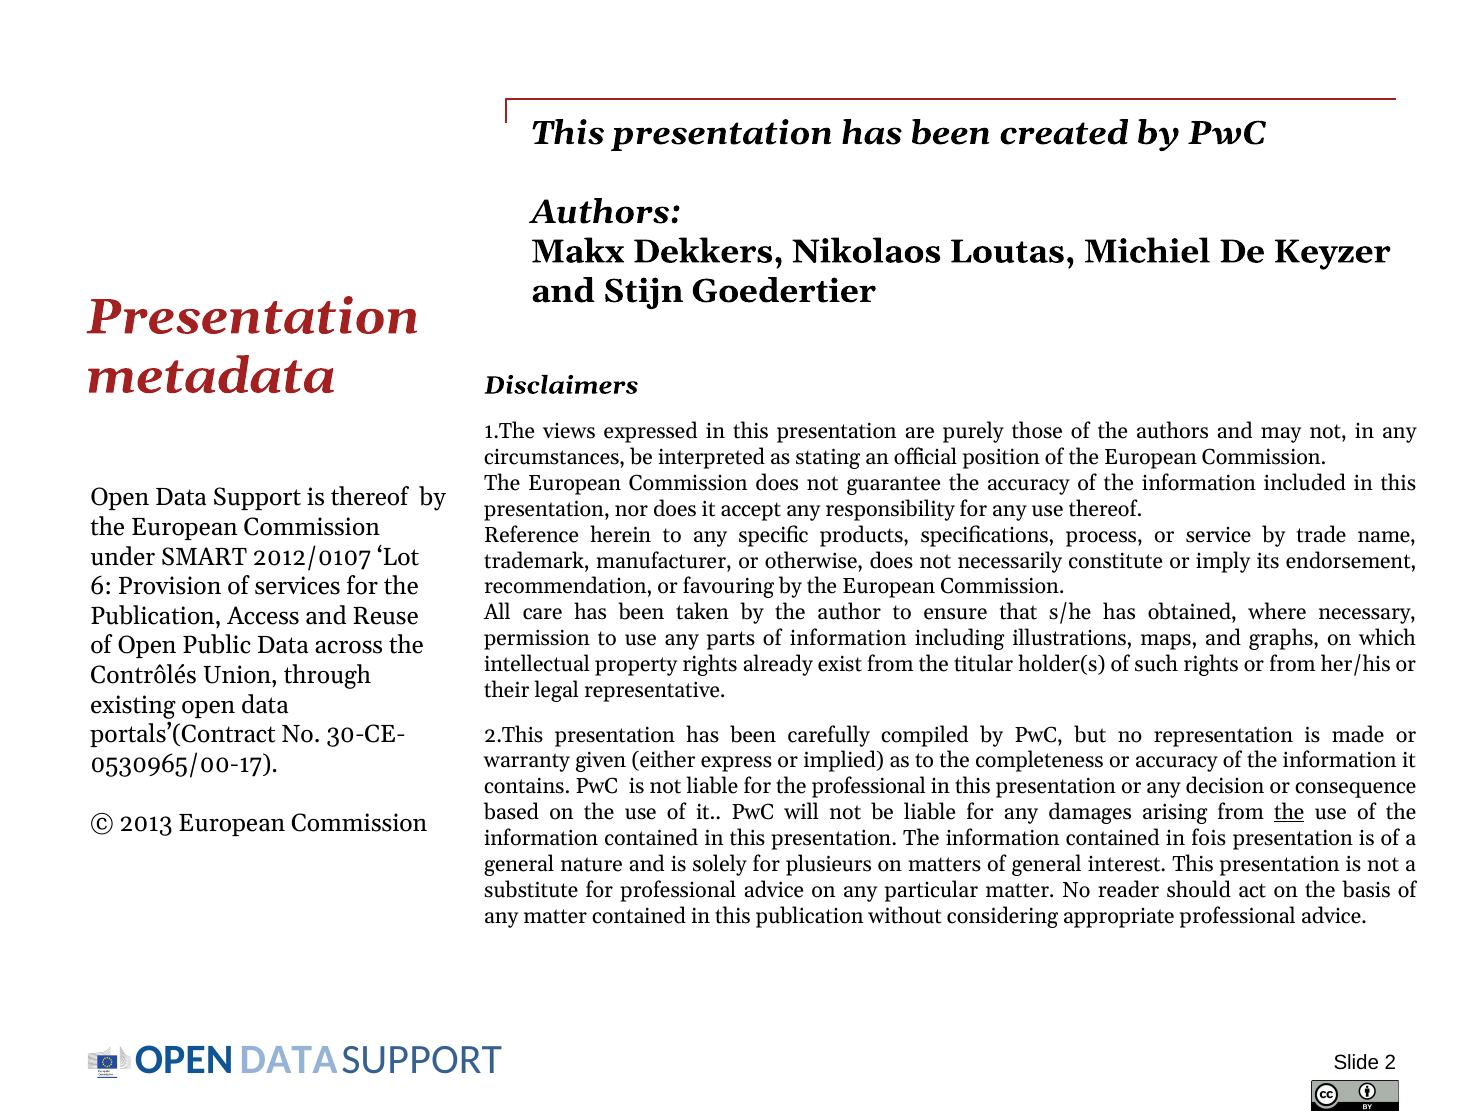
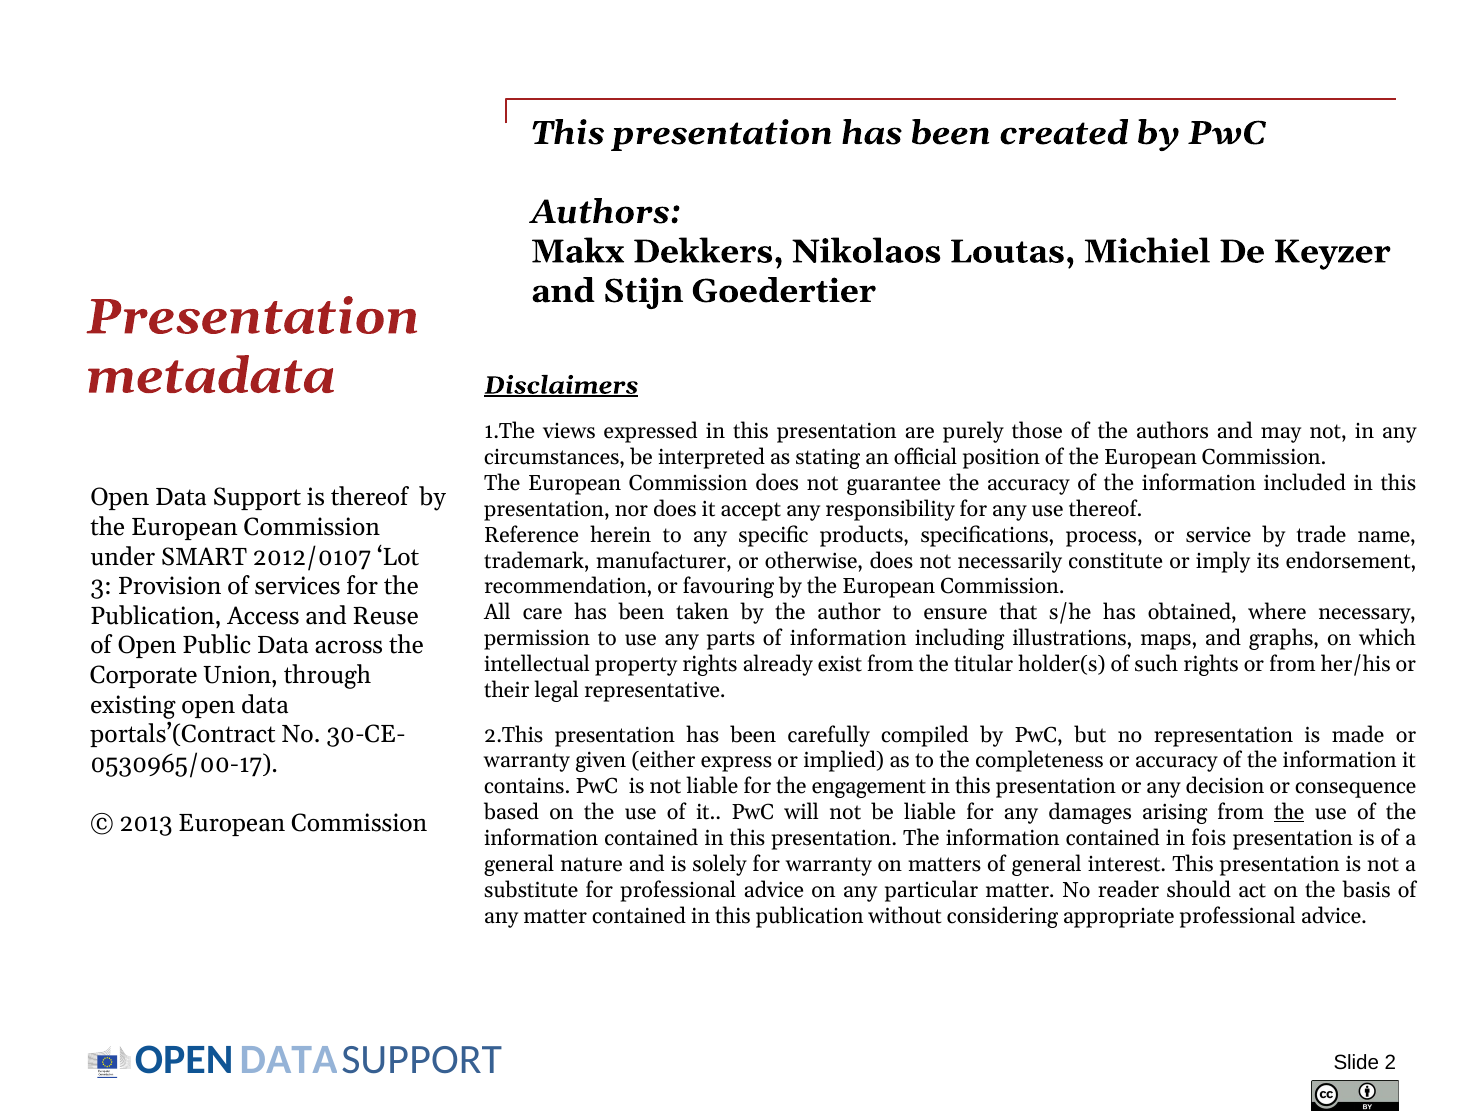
Disclaimers underline: none -> present (561, 386)
6: 6 -> 3 (101, 587)
Contrôlés: Contrôlés -> Corporate (144, 676)
the professional: professional -> engagement (869, 787)
for plusieurs: plusieurs -> warranty (829, 865)
